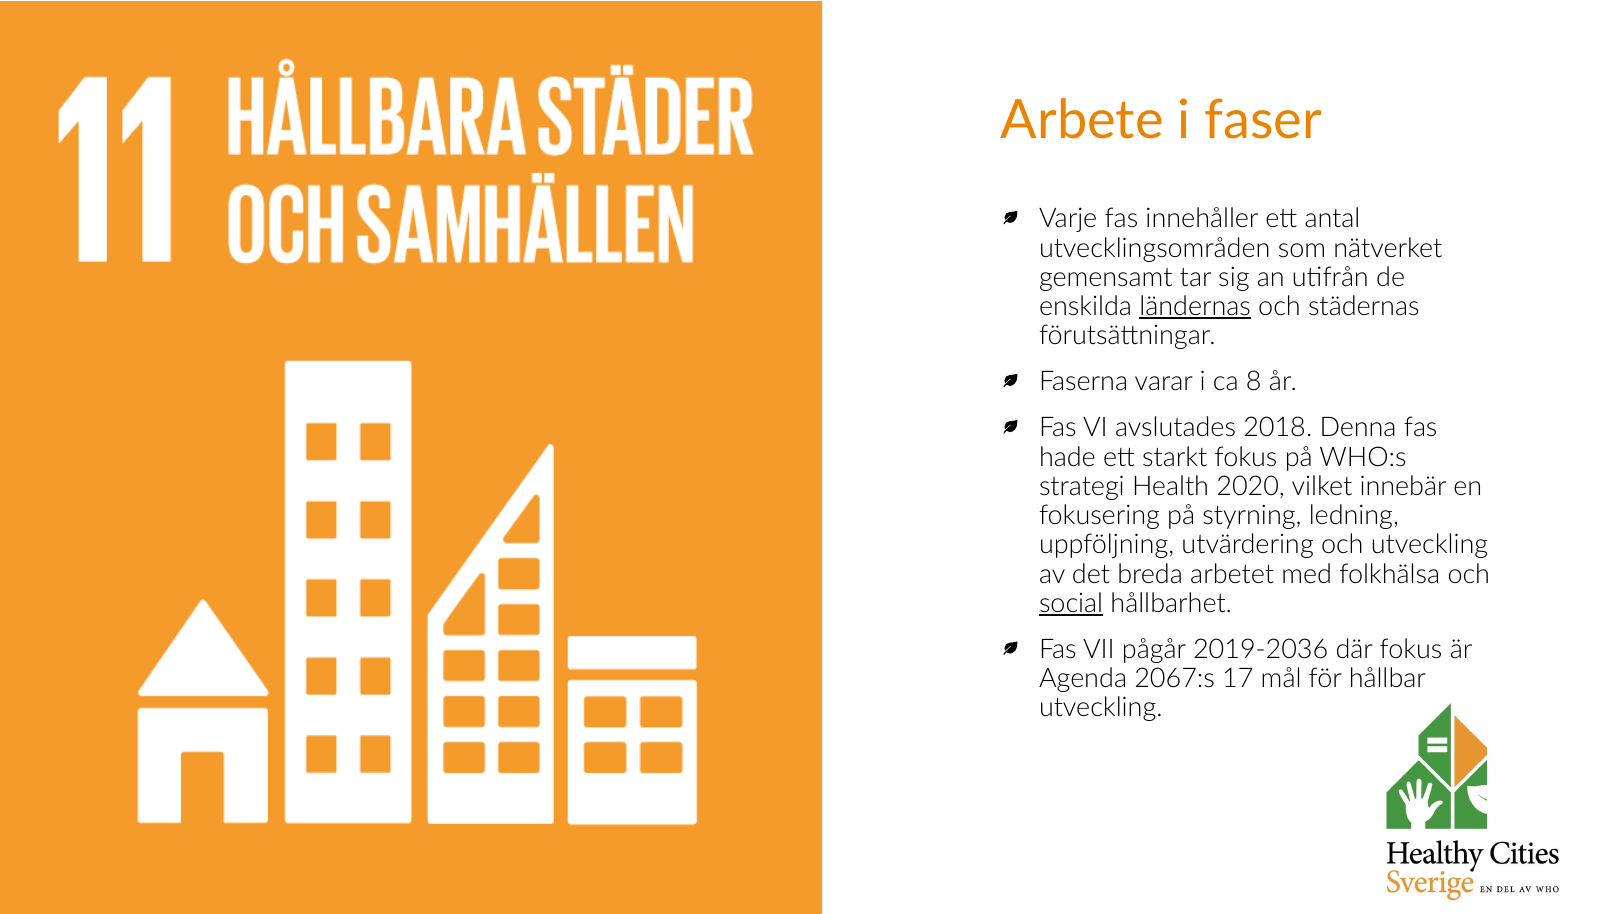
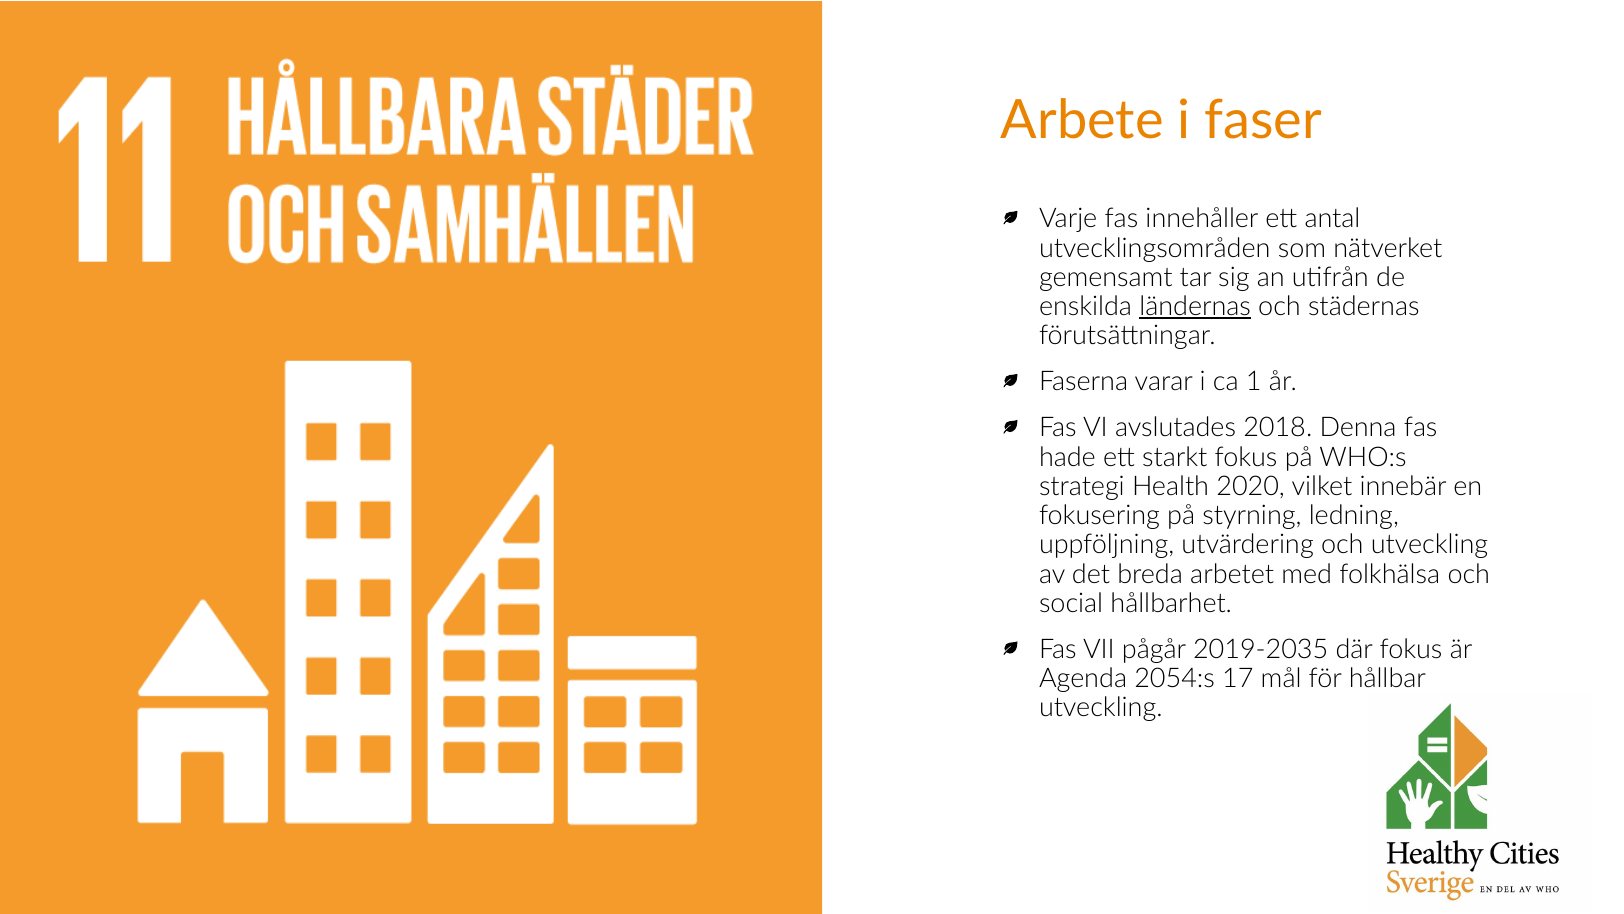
8: 8 -> 1 (1254, 382)
social underline: present -> none (1071, 603)
2019-2036: 2019-2036 -> 2019-2035 (1261, 649)
2067:s: 2067:s -> 2054:s (1175, 678)
